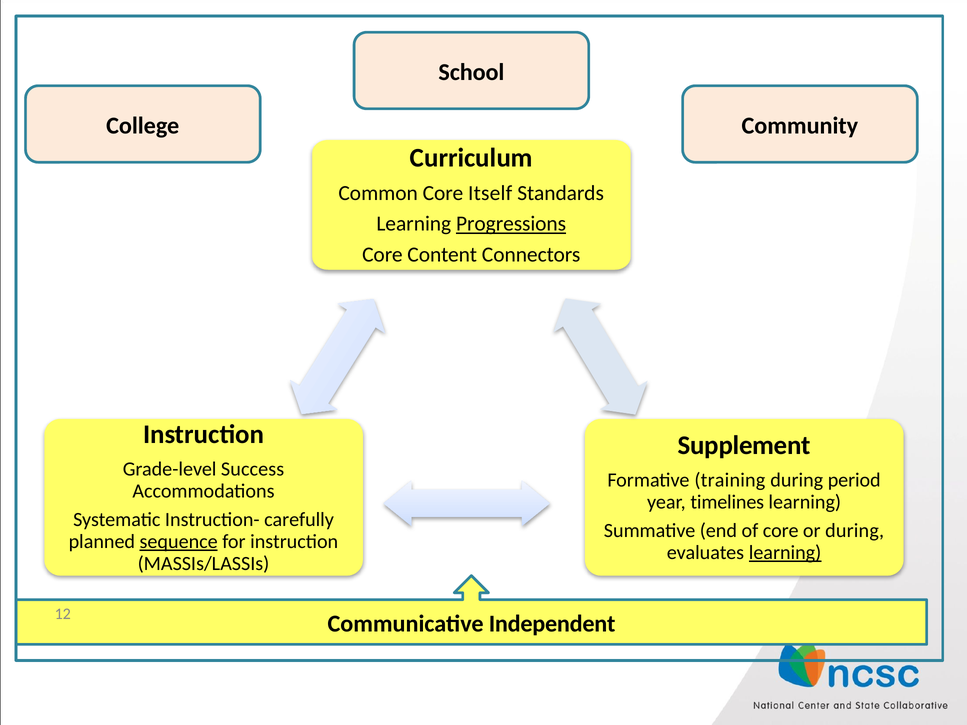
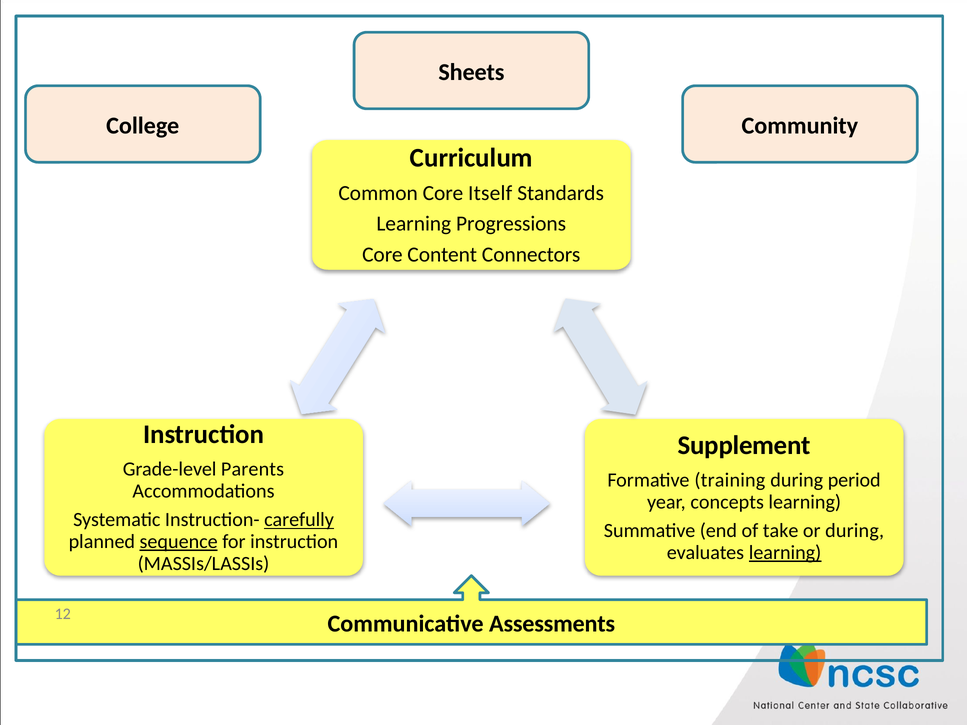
School: School -> Sheets (471, 72)
Progressions underline: present -> none (511, 224)
Success: Success -> Parents (253, 469)
timelines: timelines -> concepts (727, 502)
carefully underline: none -> present (299, 520)
of core: core -> take (781, 531)
Independent: Independent -> Assessments (552, 624)
